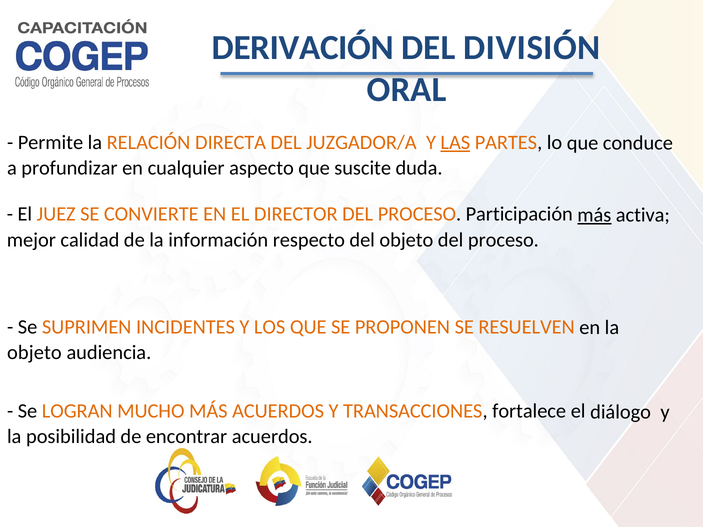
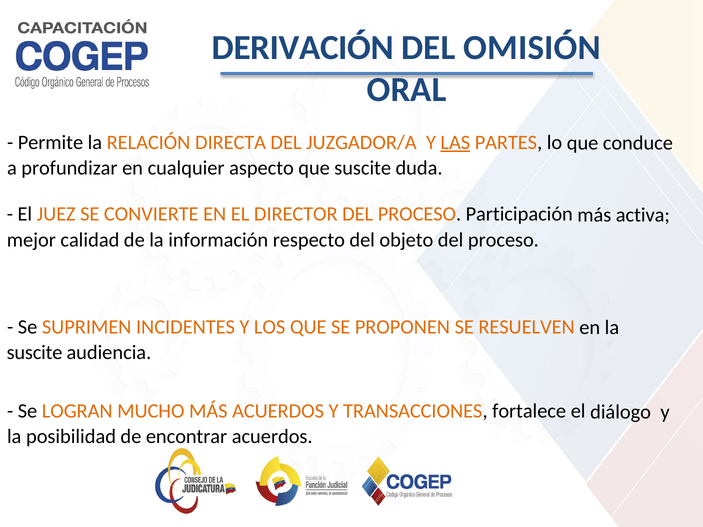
DIVISIÓN: DIVISIÓN -> OMISIÓN (532, 48)
más underline: present -> none (594, 215)
objeto: objeto -> suscite (35, 353)
